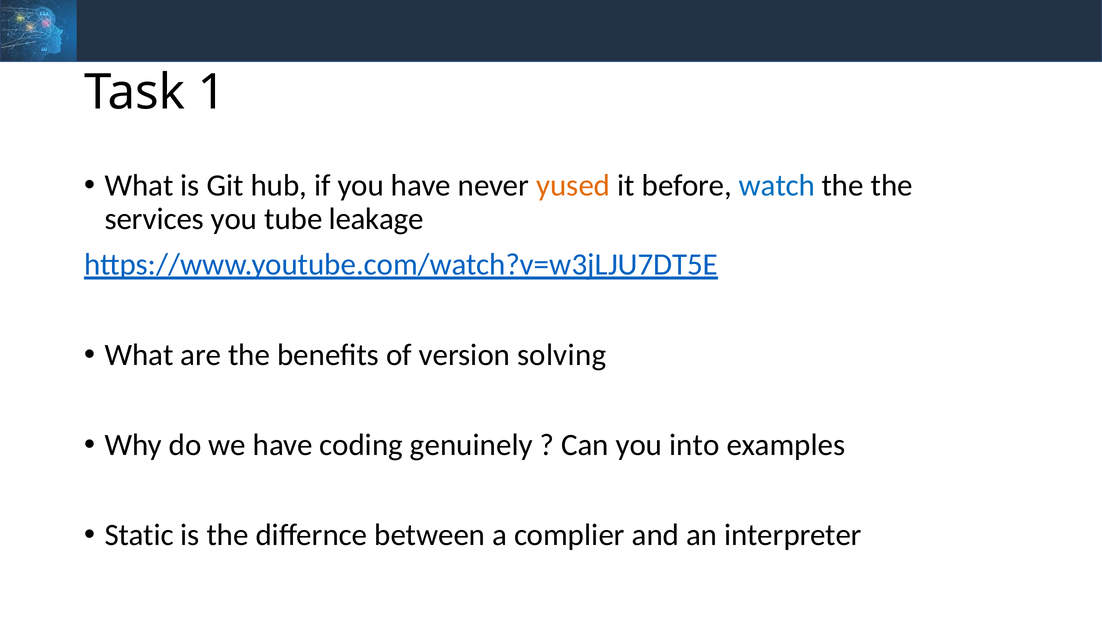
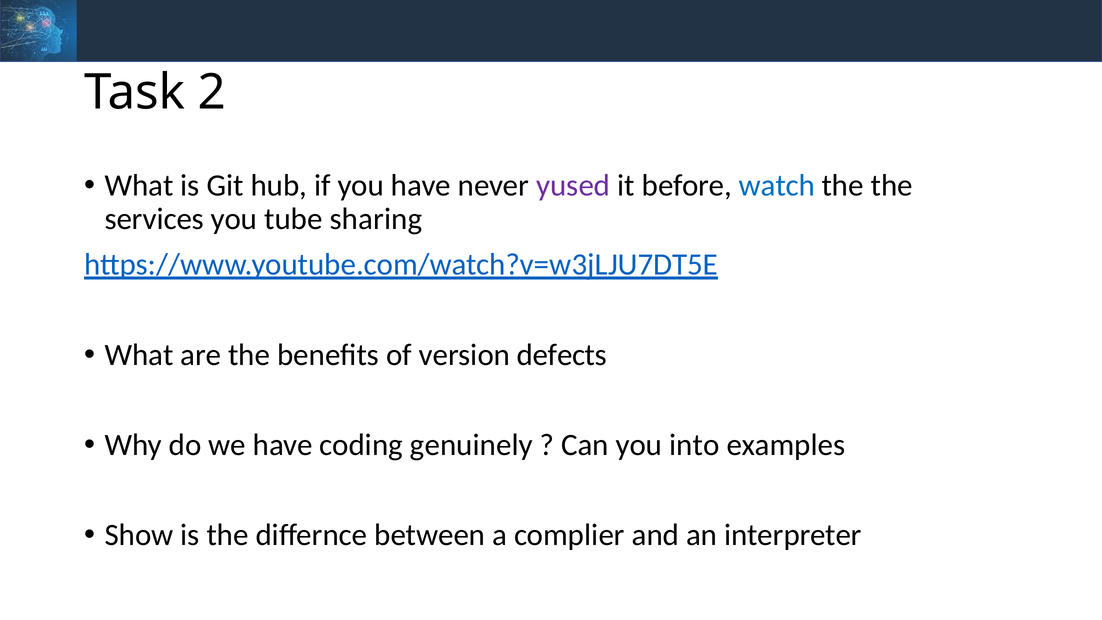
1: 1 -> 2 (212, 93)
yused colour: orange -> purple (573, 186)
leakage: leakage -> sharing (376, 219)
solving: solving -> defects (562, 355)
Static: Static -> Show (139, 535)
